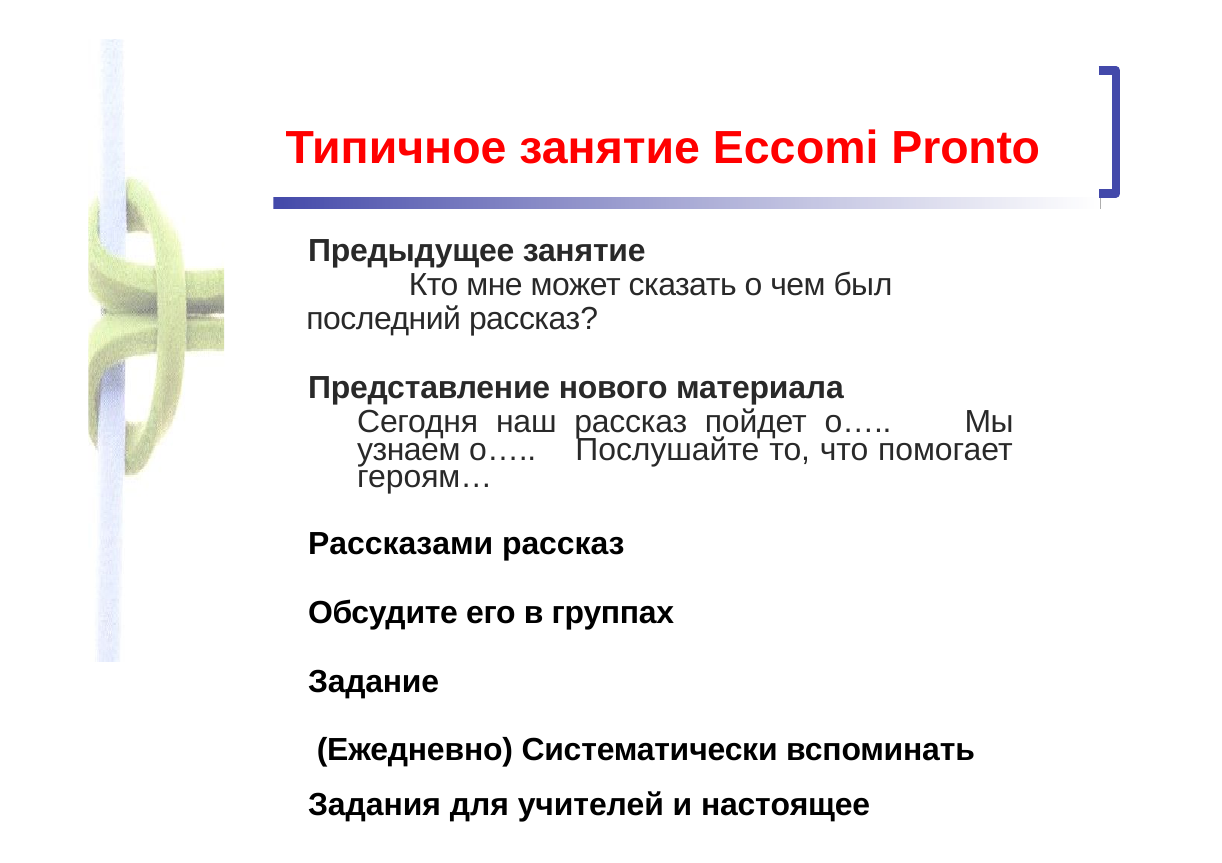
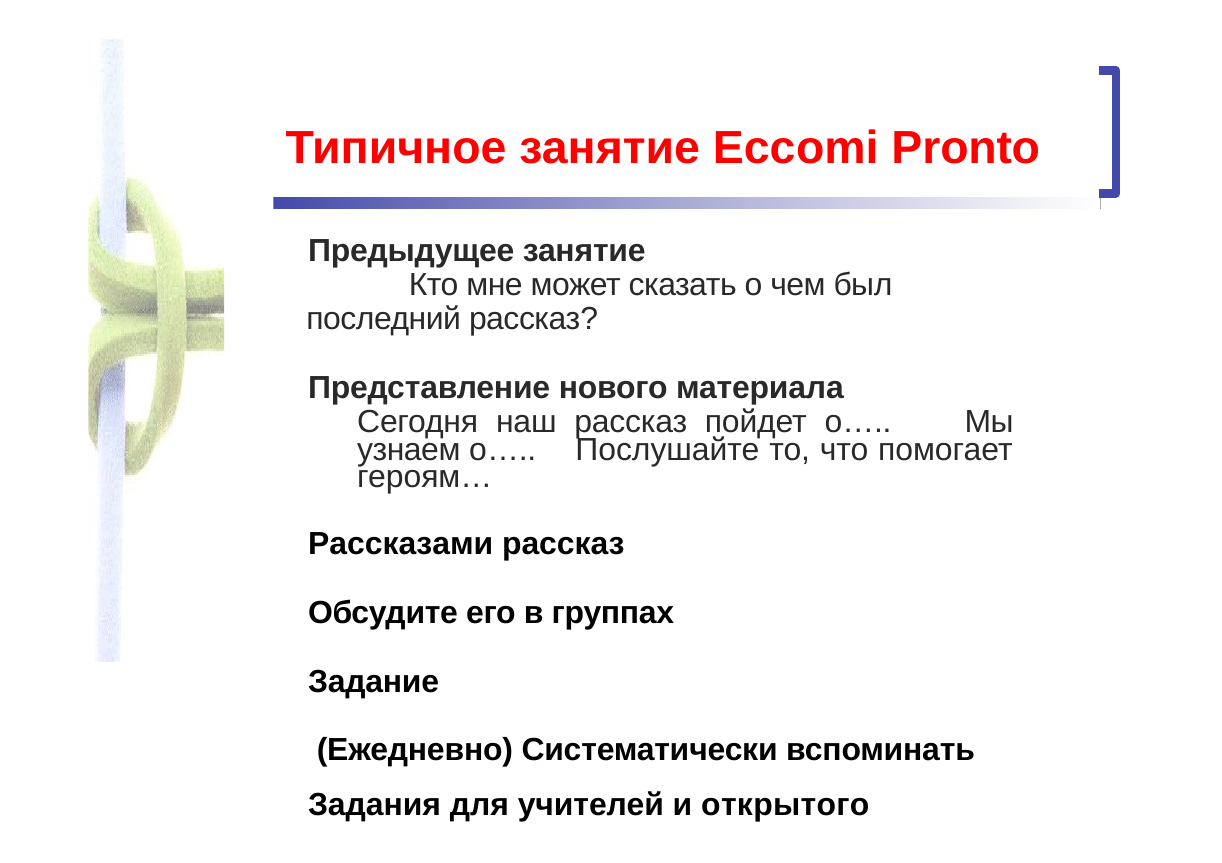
настоящее: настоящее -> открытого (785, 806)
